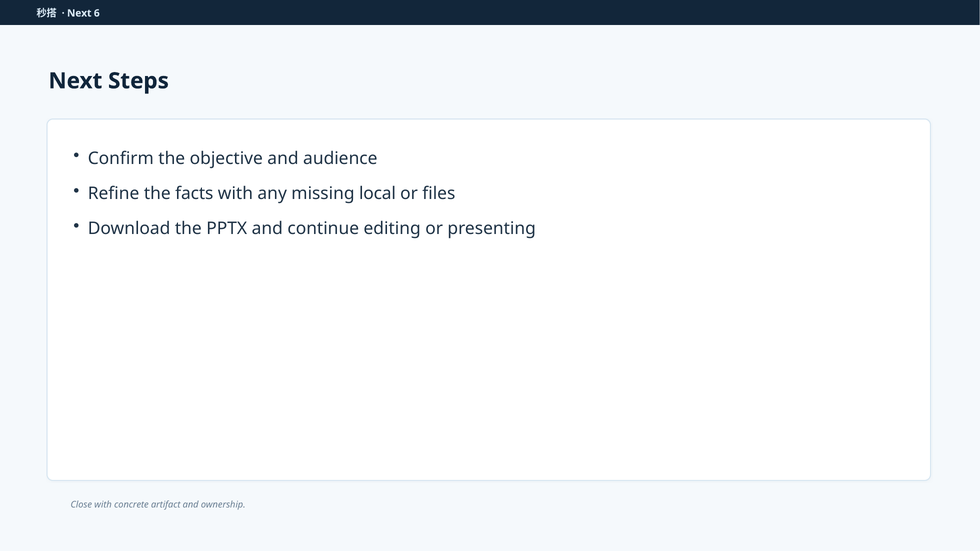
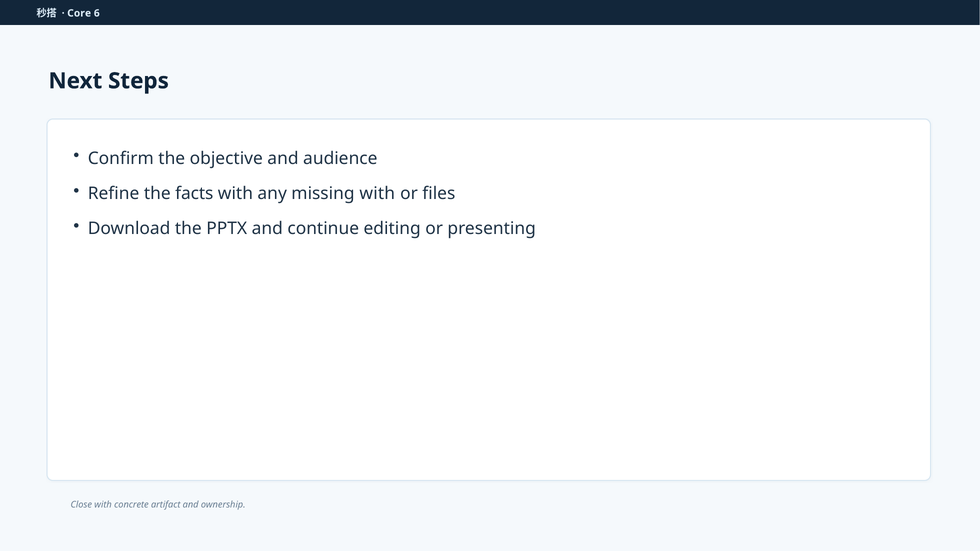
Next: Next -> Core (79, 13)
missing local: local -> with (377, 194)
